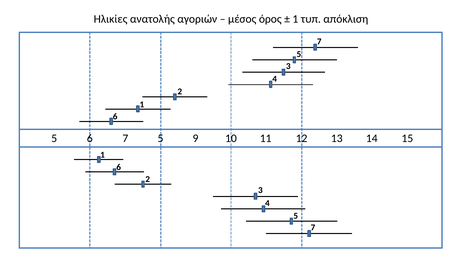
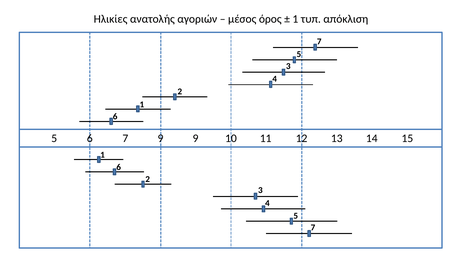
7 5: 5 -> 9 (161, 138)
